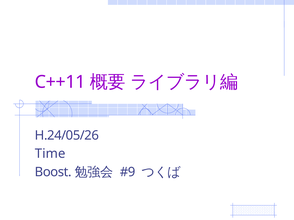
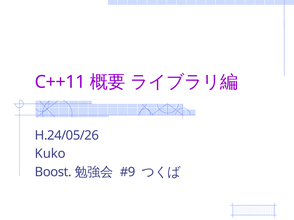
Time: Time -> Kuko (50, 154)
